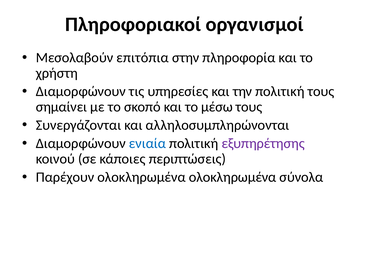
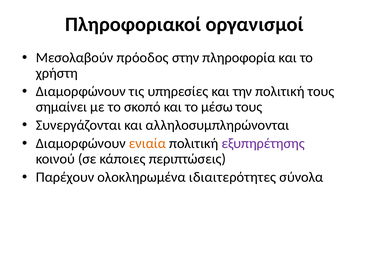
επιτόπια: επιτόπια -> πρόοδος (143, 58)
ενιαία colour: blue -> orange (147, 143)
ολοκληρωμένα ολοκληρωμένα: ολοκληρωμένα -> ιδιαιτερότητες (233, 177)
